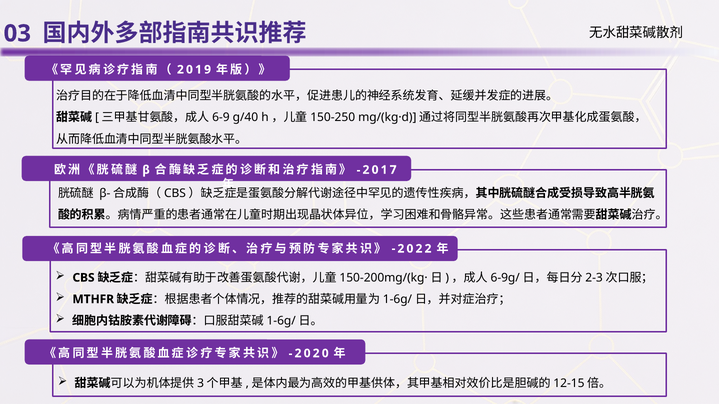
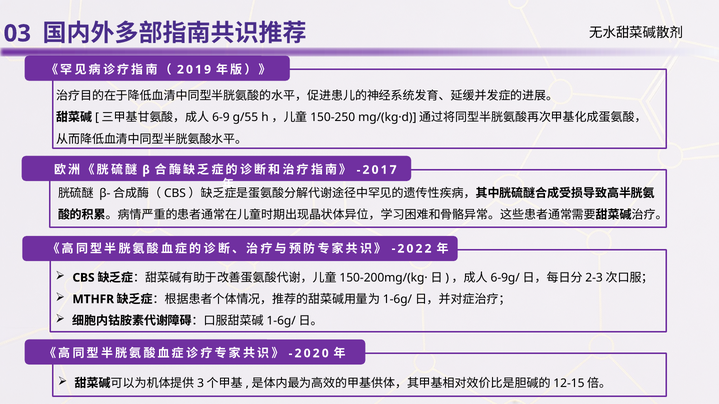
g/40: g/40 -> g/55 (245, 118)
